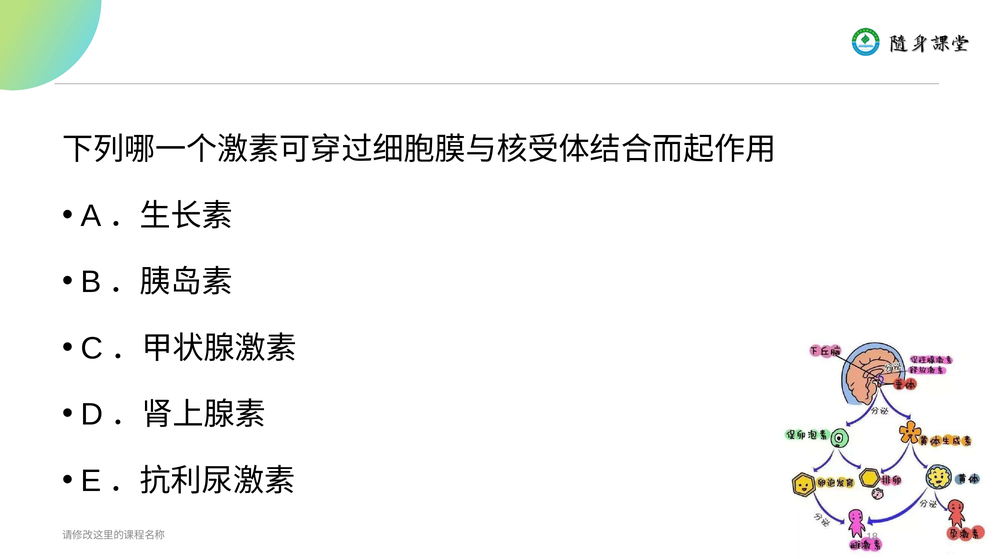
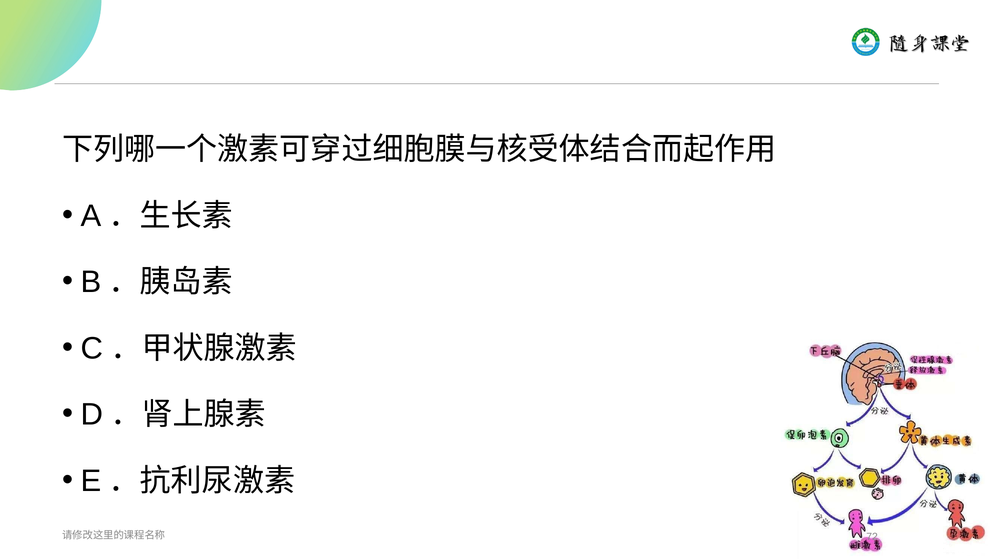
18: 18 -> 72 (872, 537)
